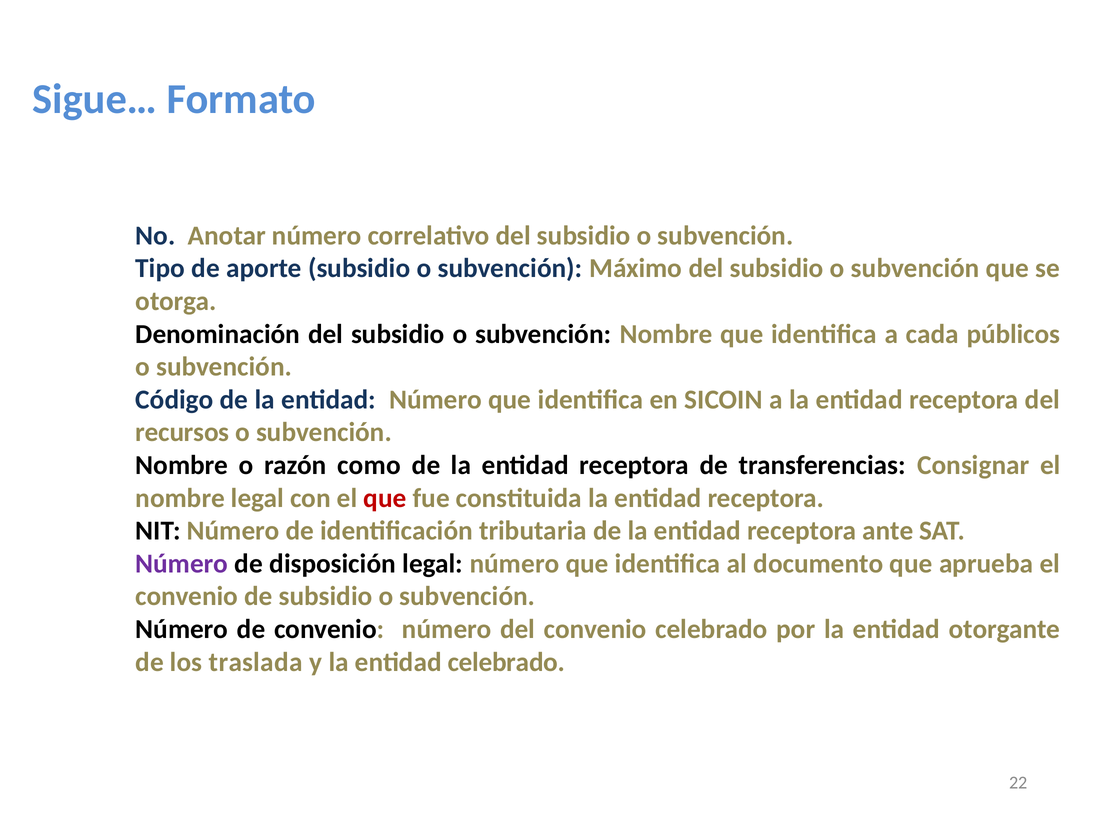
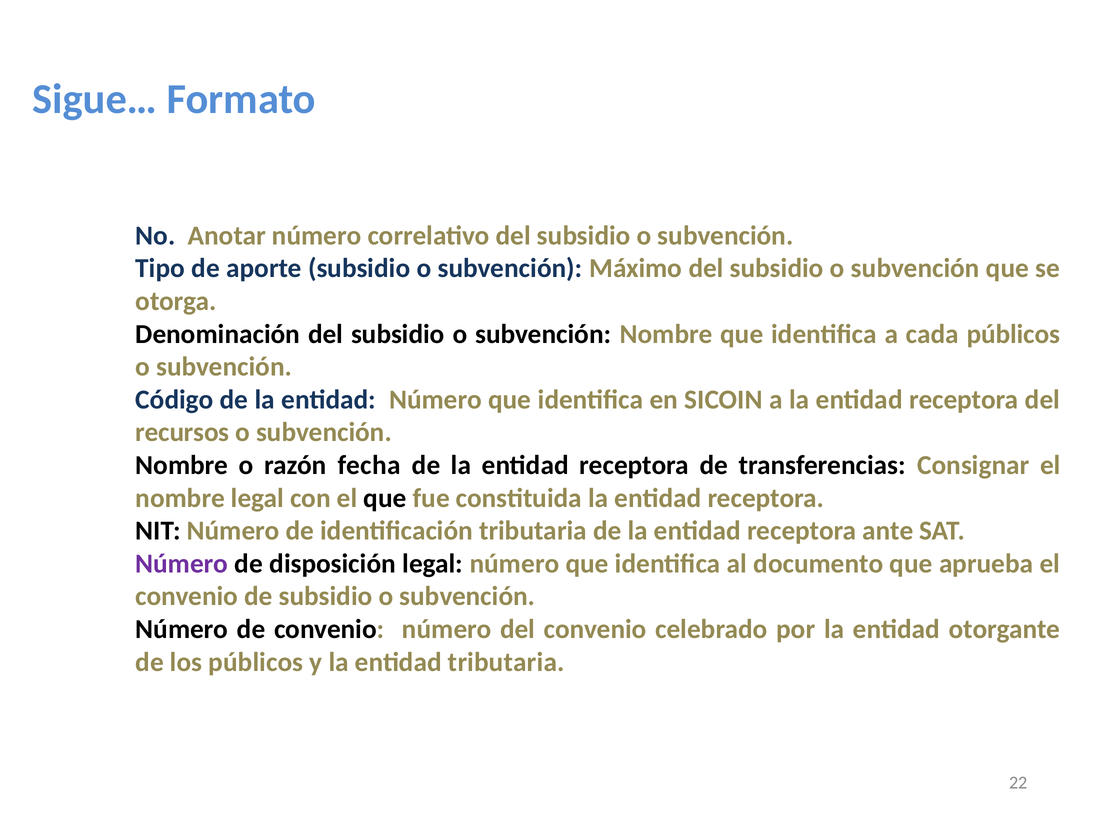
como: como -> fecha (369, 465)
que colour: red -> black (385, 498)
los traslada: traslada -> públicos (256, 662)
entidad celebrado: celebrado -> tributaria (506, 662)
